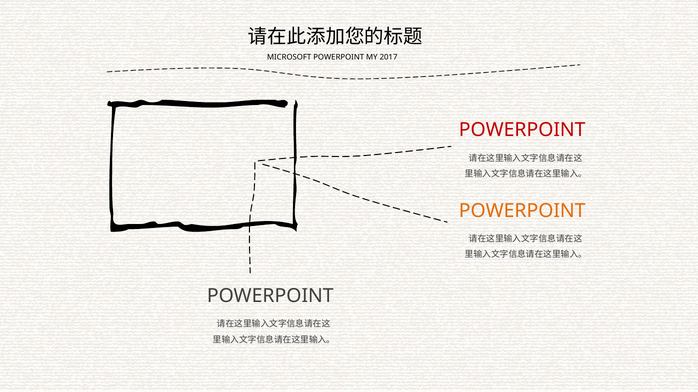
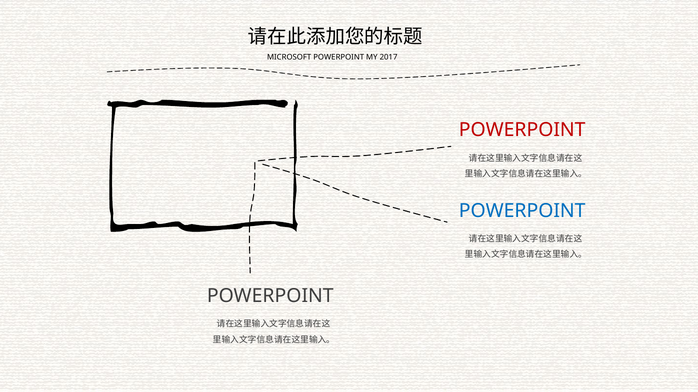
POWERPOINT colour: orange -> blue (522, 211)
